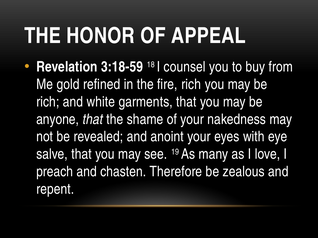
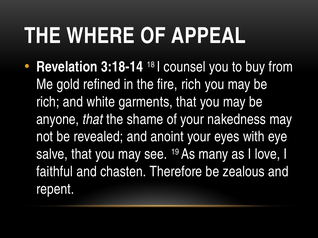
HONOR: HONOR -> WHERE (101, 36)
3:18-59: 3:18-59 -> 3:18-14 (122, 67)
preach: preach -> faithful (55, 172)
